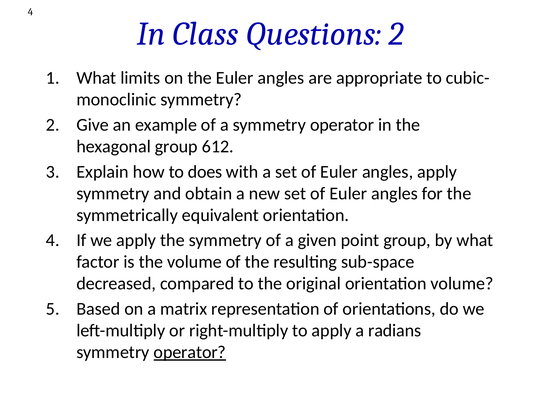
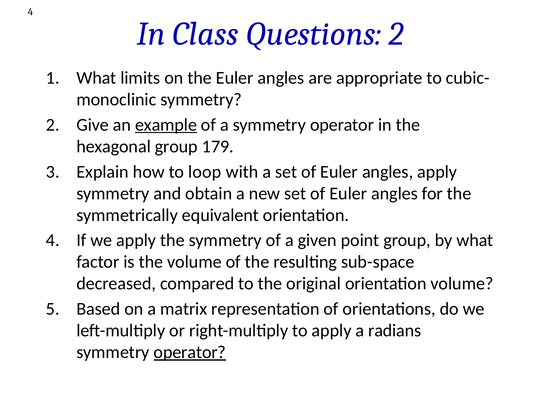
example underline: none -> present (166, 125)
612: 612 -> 179 (218, 146)
does: does -> loop (205, 172)
